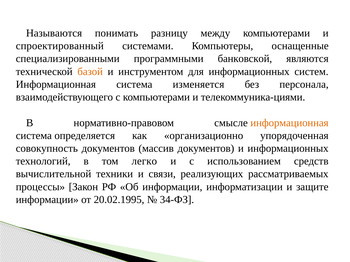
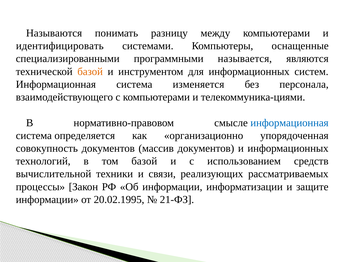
спроектированный: спроектированный -> идентифицировать (60, 46)
банковской: банковской -> называется (245, 59)
информационная colour: orange -> blue (289, 123)
том легко: легко -> базой (144, 161)
34-ФЗ: 34-ФЗ -> 21-ФЗ (177, 200)
